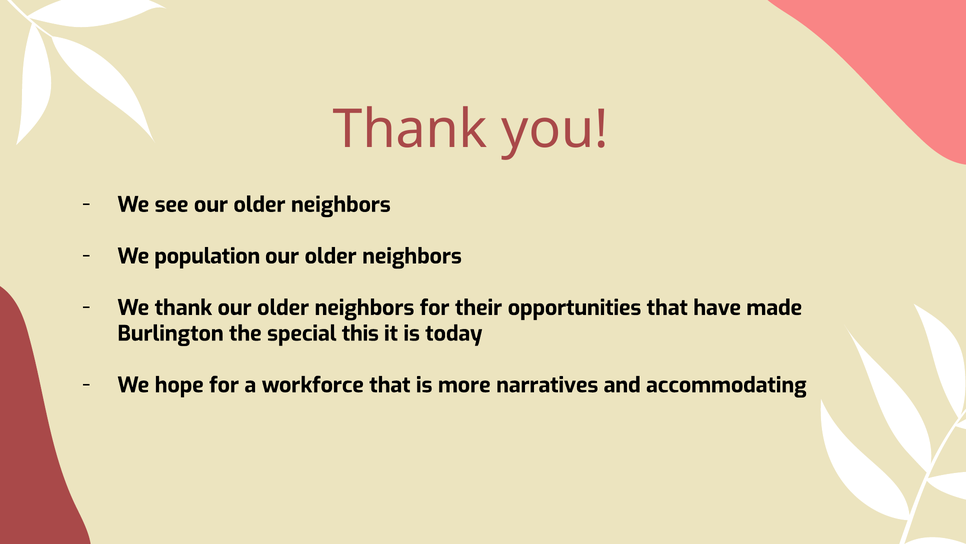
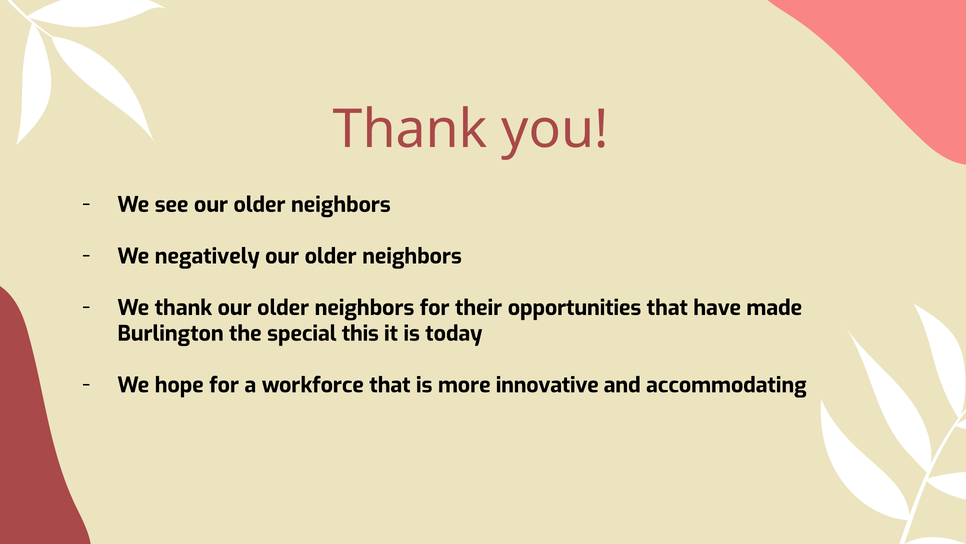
population: population -> negatively (207, 256)
narratives: narratives -> innovative (547, 385)
